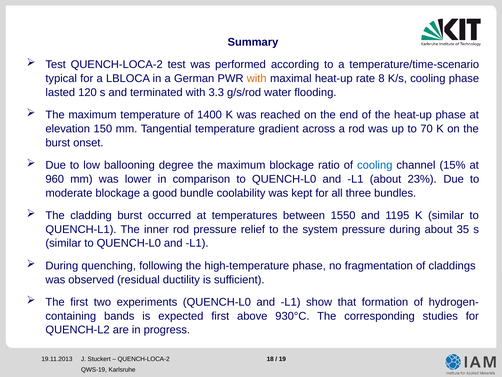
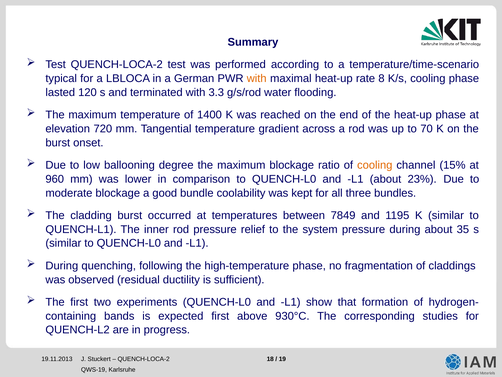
150: 150 -> 720 (103, 129)
cooling colour: blue -> orange (375, 165)
1550: 1550 -> 7849 (343, 215)
